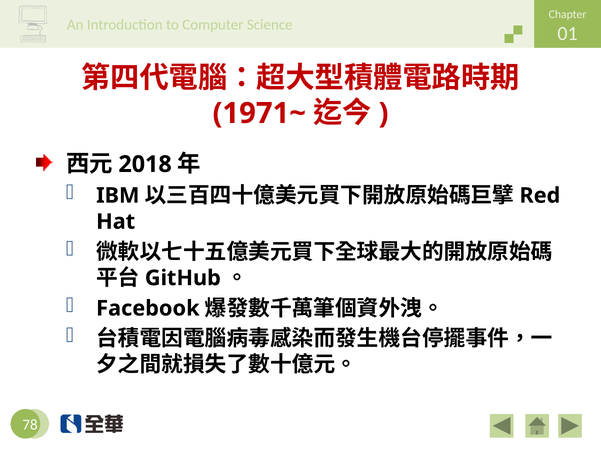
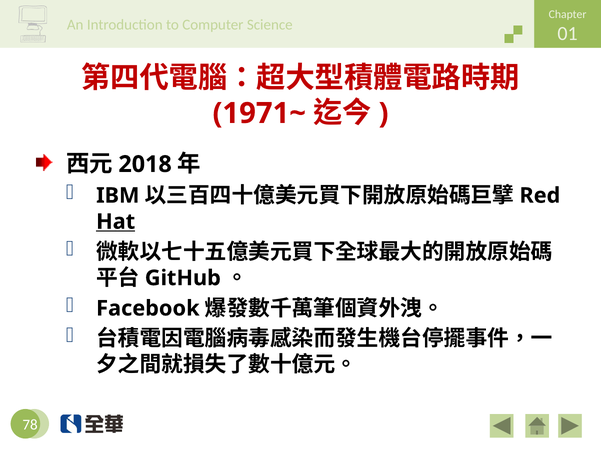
Hat underline: none -> present (116, 221)
